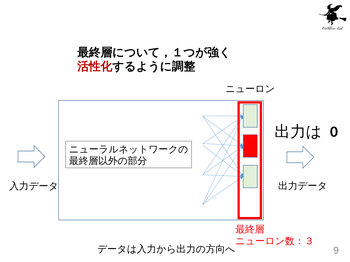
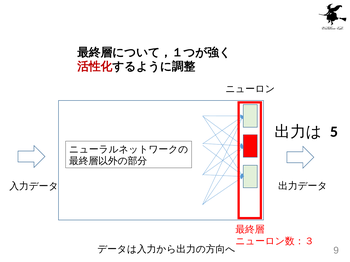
0: 0 -> 5 (334, 132)
